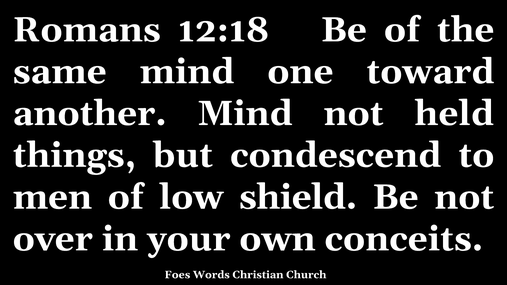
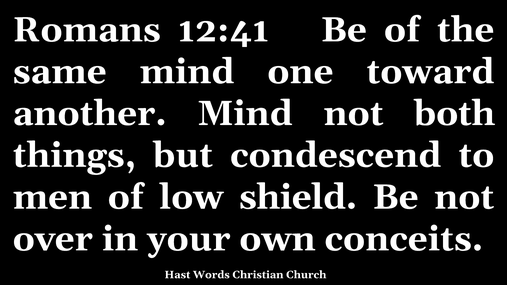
12:18: 12:18 -> 12:41 (224, 30)
held: held -> both (455, 114)
Foes: Foes -> Hast (177, 275)
